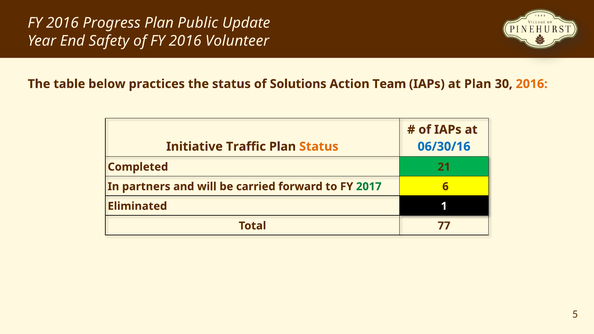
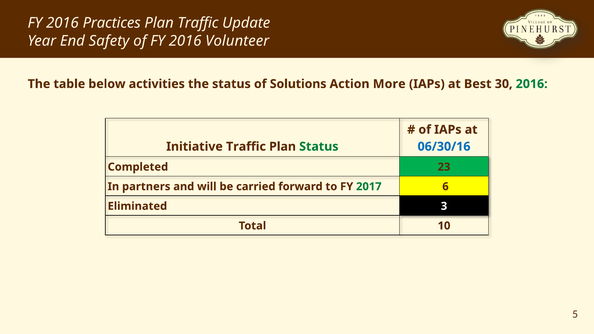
Progress: Progress -> Practices (112, 23)
Plan Public: Public -> Traffic (198, 23)
practices: practices -> activities (157, 84)
Team: Team -> More (389, 84)
at Plan: Plan -> Best (478, 84)
2016 colour: orange -> green (532, 84)
Status colour: orange -> green (319, 147)
21: 21 -> 23 (444, 167)
1: 1 -> 3 (444, 206)
77: 77 -> 10 (444, 226)
